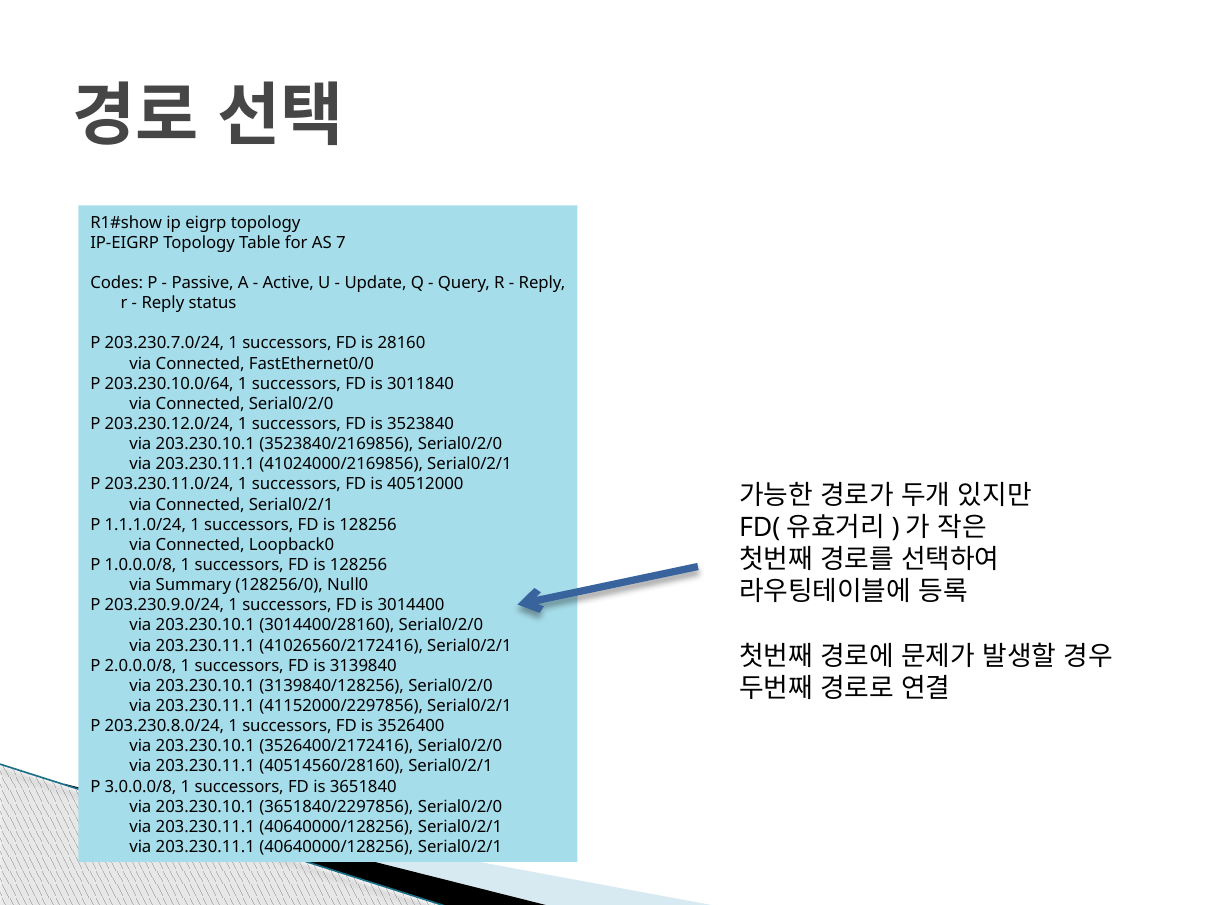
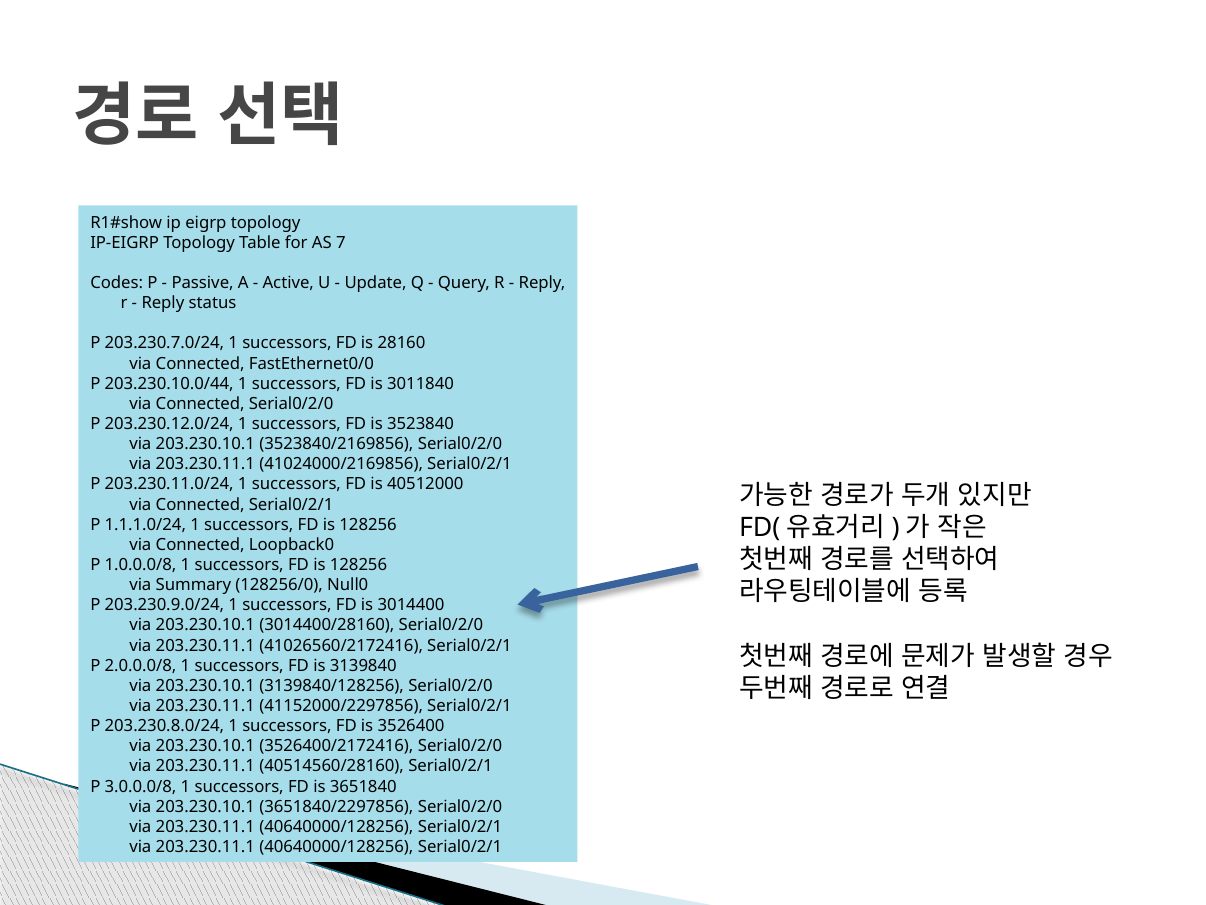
203.230.10.0/64: 203.230.10.0/64 -> 203.230.10.0/44 (169, 383)
